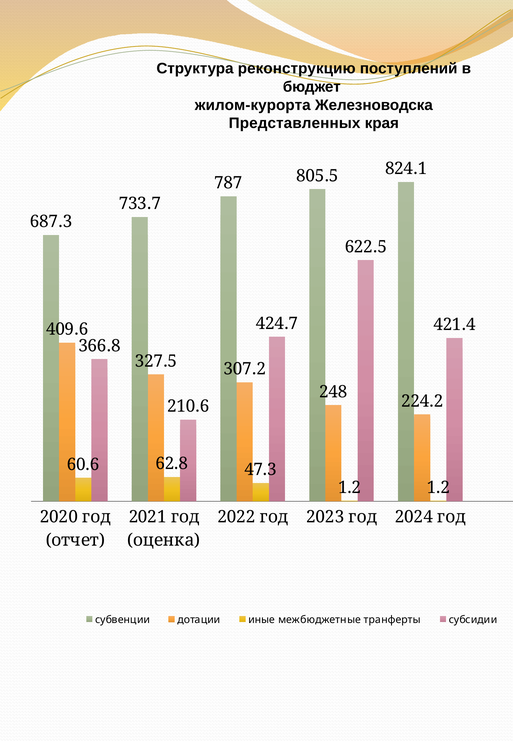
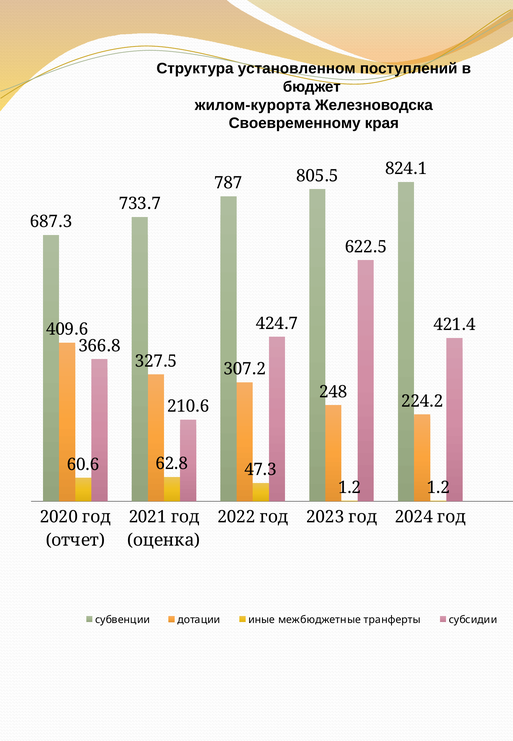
реконструкцию: реконструкцию -> установленном (297, 69)
Представленных: Представленных -> Своевременному (295, 123)
